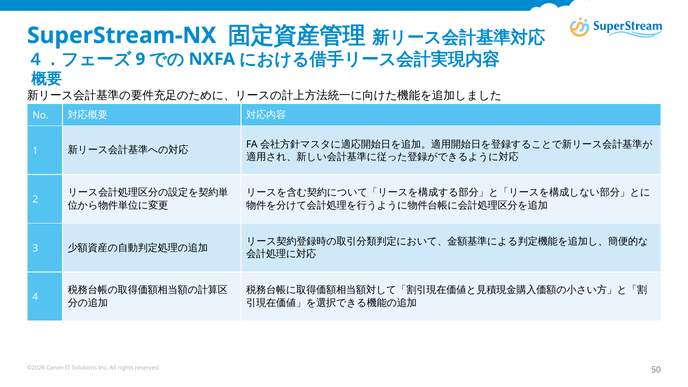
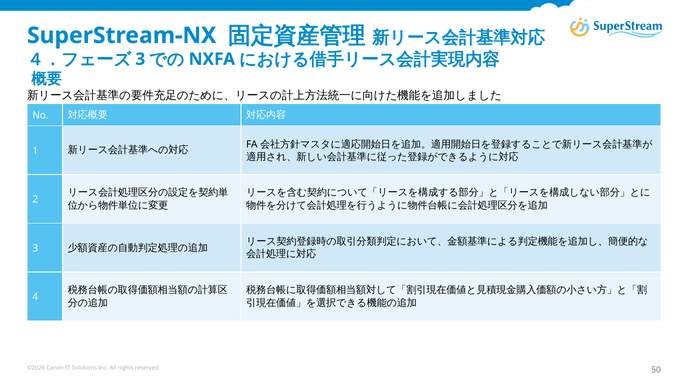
9: 9 -> 3 (140, 59)
